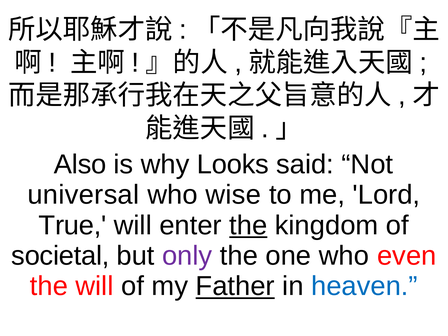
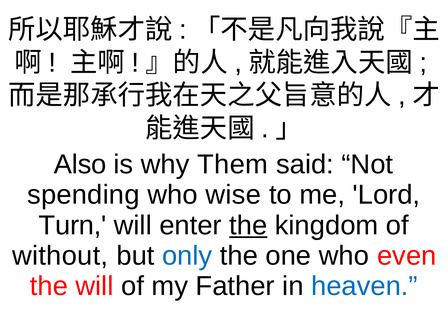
Looks: Looks -> Them (233, 164)
universal: universal -> spending (83, 195)
True: True -> Turn (73, 225)
societal: societal -> without (60, 256)
only colour: purple -> blue (187, 256)
Father underline: present -> none (235, 286)
